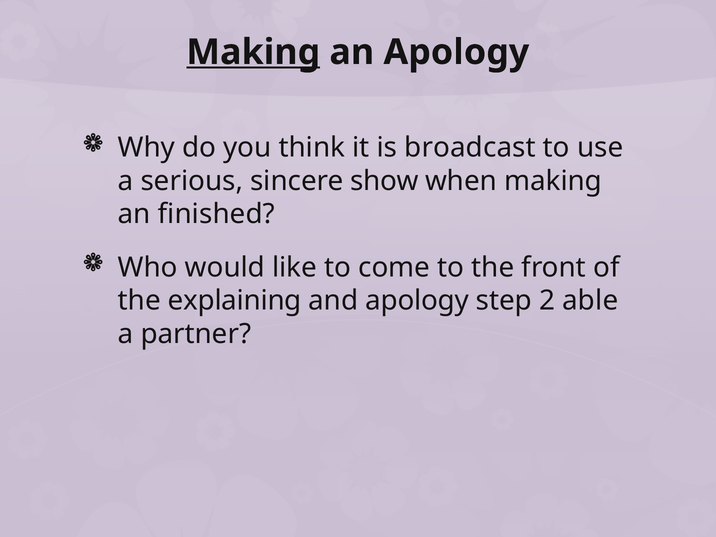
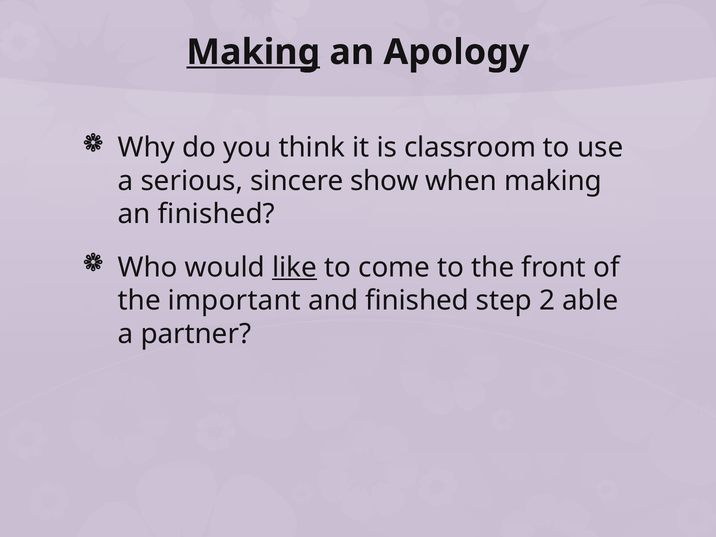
broadcast: broadcast -> classroom (470, 147)
like underline: none -> present (295, 267)
explaining: explaining -> important (234, 301)
and apology: apology -> finished (417, 301)
